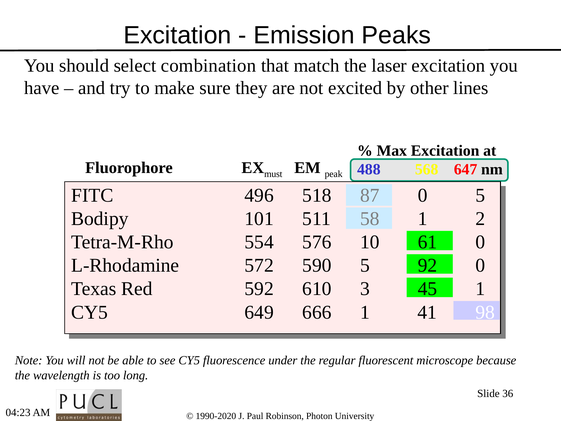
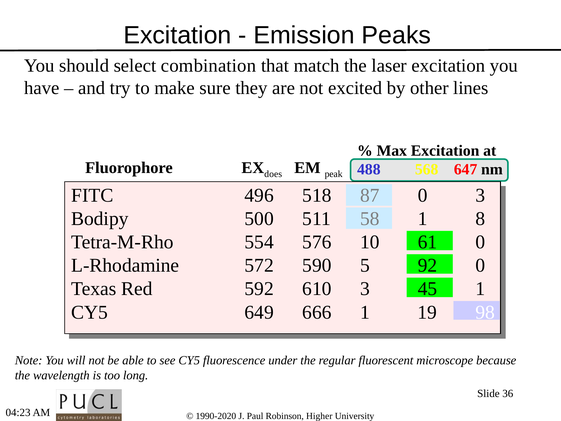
must: must -> does (273, 174)
0 5: 5 -> 3 (480, 195)
101: 101 -> 500 (259, 219)
2: 2 -> 8 (480, 219)
41: 41 -> 19 (427, 312)
Photon: Photon -> Higher (319, 416)
